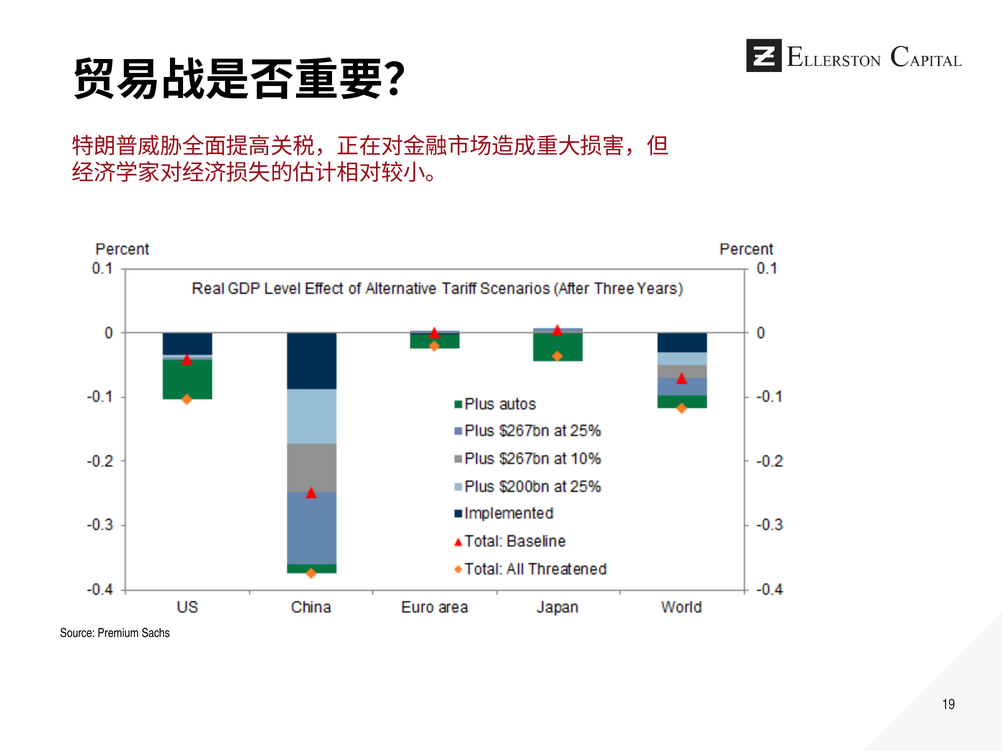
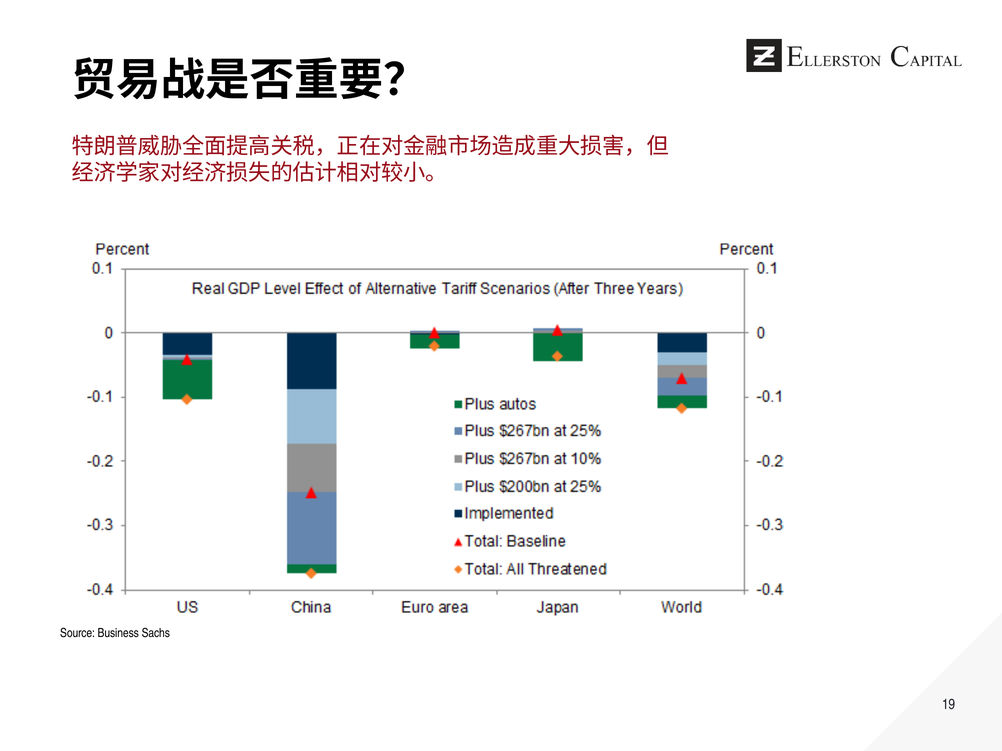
Premium: Premium -> Business (118, 634)
